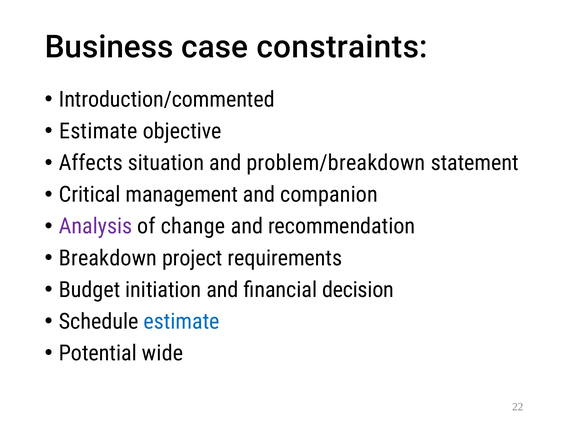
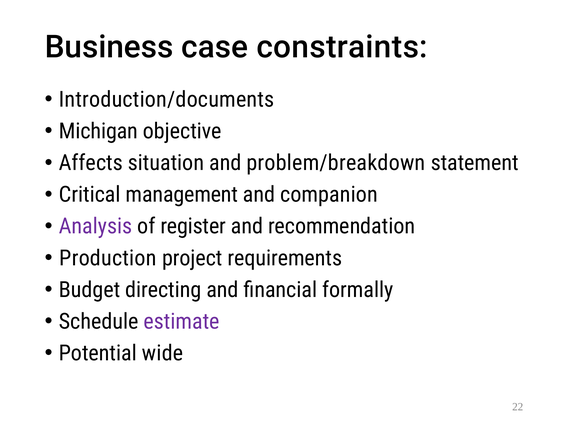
Introduction/commented: Introduction/commented -> Introduction/documents (167, 100)
Estimate: Estimate -> Michigan (98, 131)
change: change -> register (193, 226)
Breakdown: Breakdown -> Production (108, 258)
initiation: initiation -> directing (163, 290)
decision: decision -> formally (358, 290)
estimate colour: blue -> purple (182, 321)
